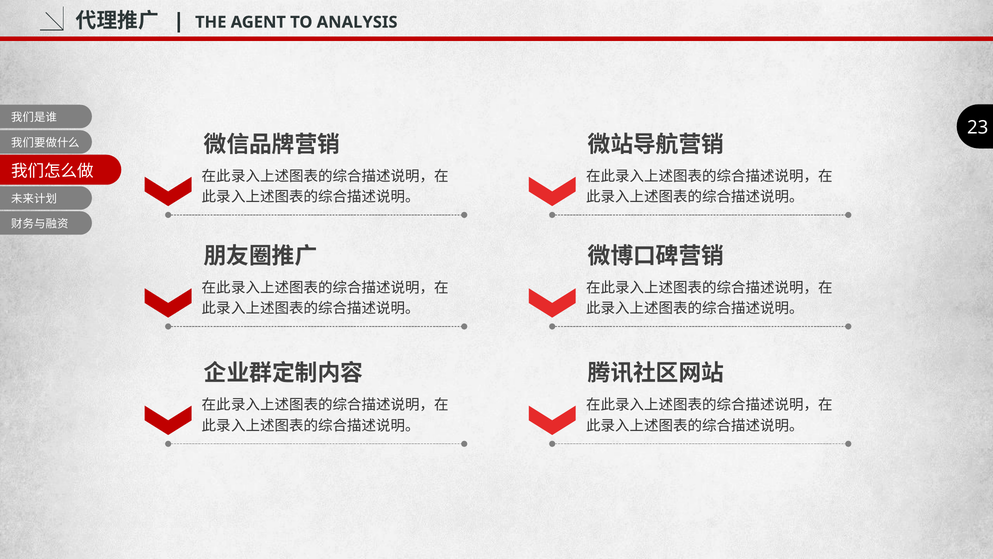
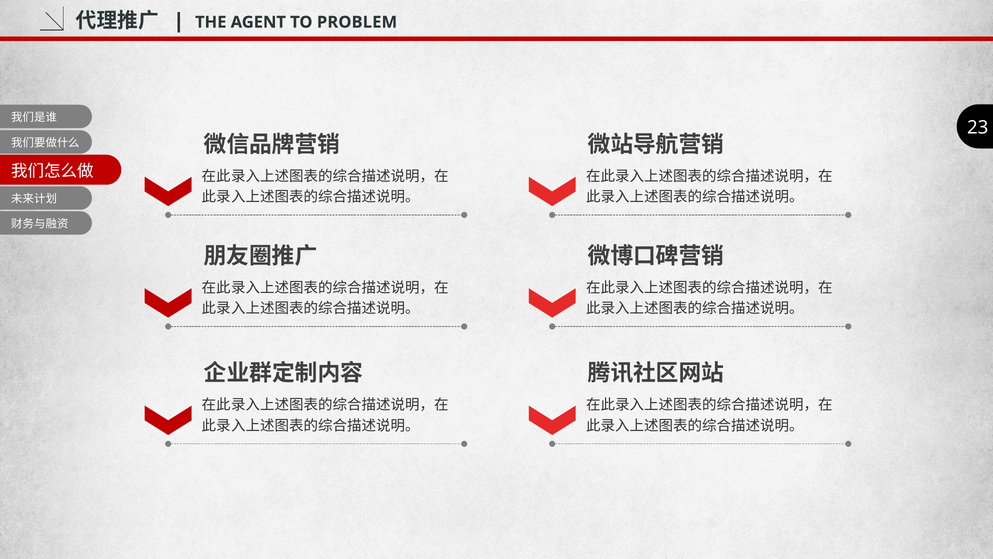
ANALYSIS: ANALYSIS -> PROBLEM (357, 22)
